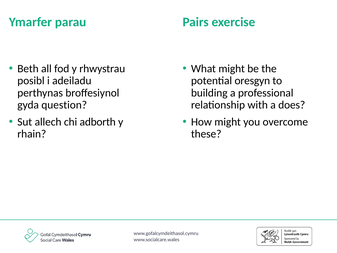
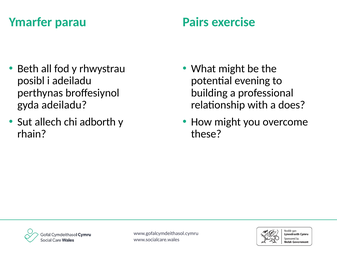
oresgyn: oresgyn -> evening (252, 81)
gyda question: question -> adeiladu (64, 105)
